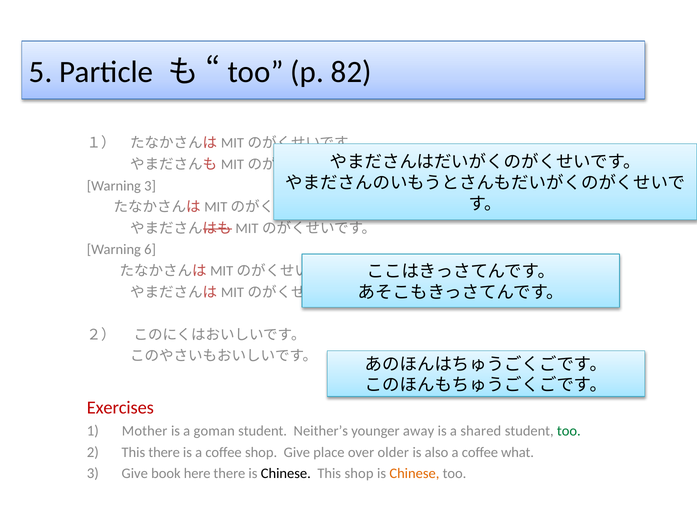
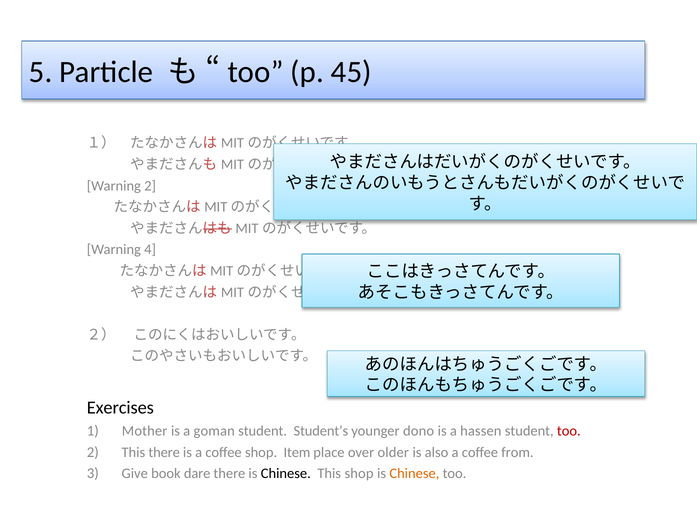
82: 82 -> 45 (351, 72)
Warning 3: 3 -> 2 (150, 186)
6: 6 -> 4 (150, 250)
Exercises colour: red -> black (120, 407)
Neither’s: Neither’s -> Student’s (321, 431)
away: away -> dono (419, 431)
shared: shared -> hassen (481, 431)
too colour: green -> red (569, 431)
shop Give: Give -> Item (297, 452)
what: what -> from (517, 452)
here: here -> dare (197, 473)
